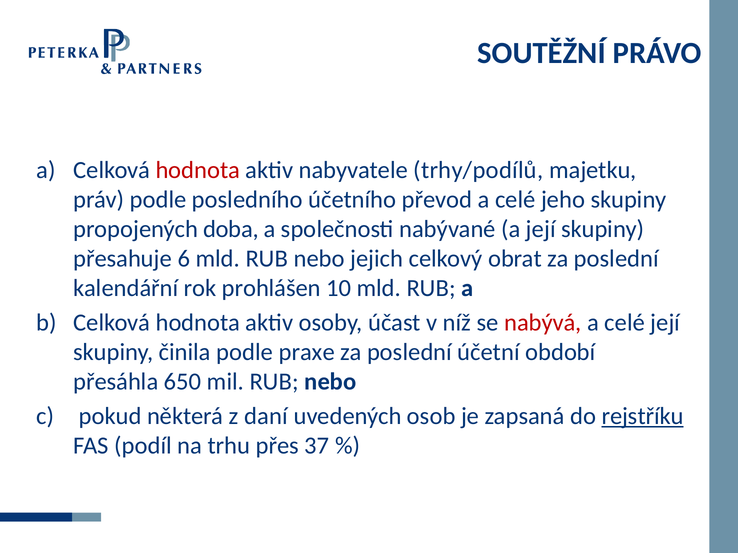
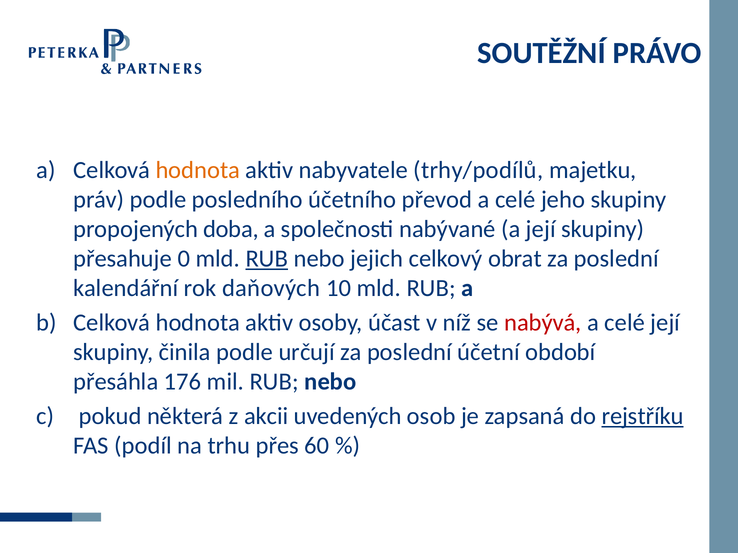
hodnota colour: red -> orange (198, 170)
6: 6 -> 0 (184, 259)
RUB underline: none -> present (267, 259)
prohlášen: prohlášen -> daňových (271, 289)
praxe: praxe -> určují (307, 352)
650: 650 -> 176 (183, 382)
daní: daní -> akcii (266, 416)
37: 37 -> 60 (317, 446)
